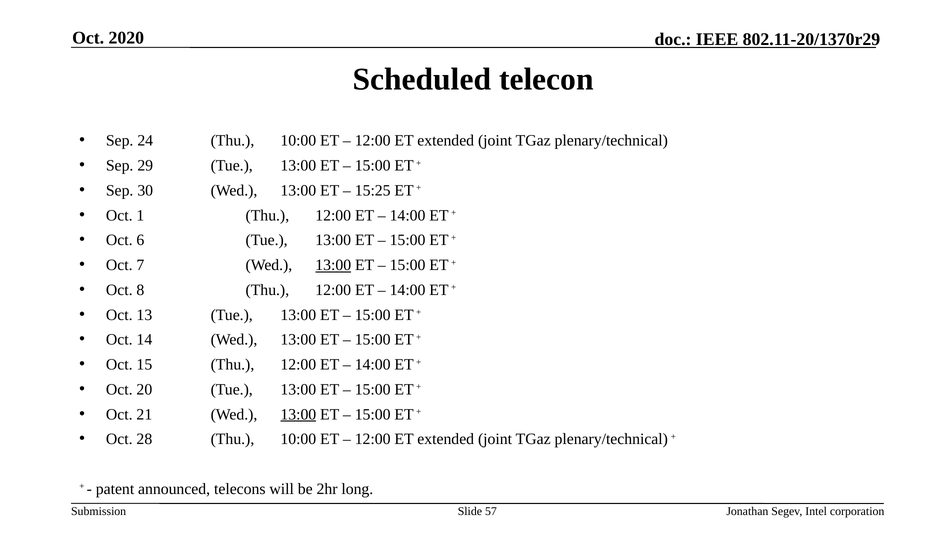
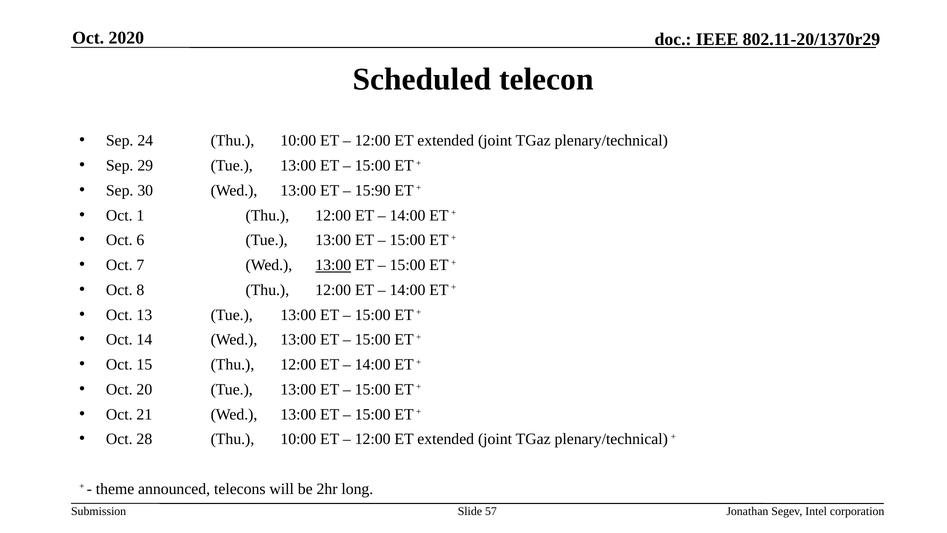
15:25: 15:25 -> 15:90 (373, 190)
13:00 underline: present -> none (298, 414)
patent: patent -> theme (115, 489)
